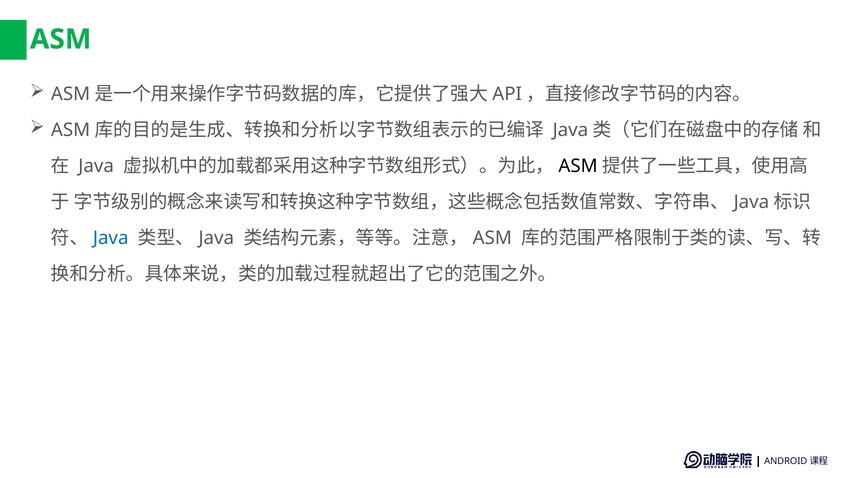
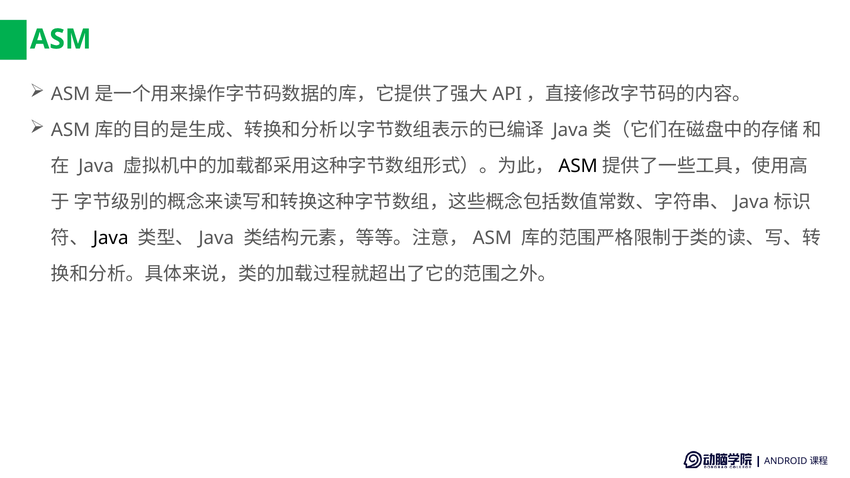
Java colour: blue -> black (111, 238)
